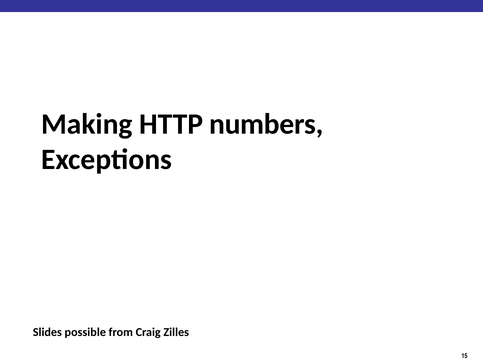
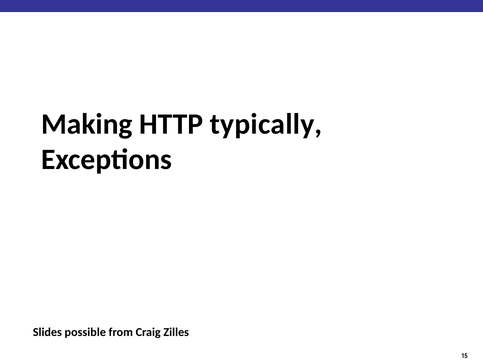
numbers: numbers -> typically (266, 124)
